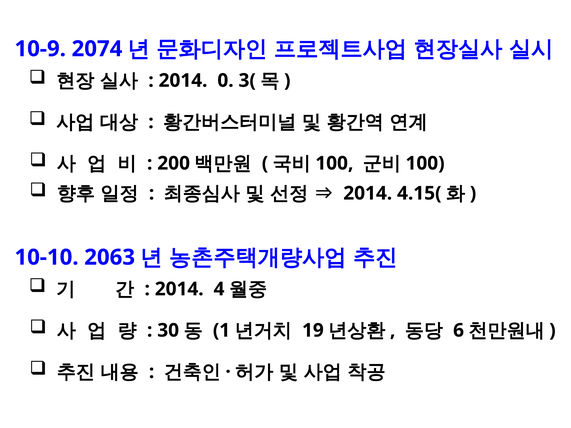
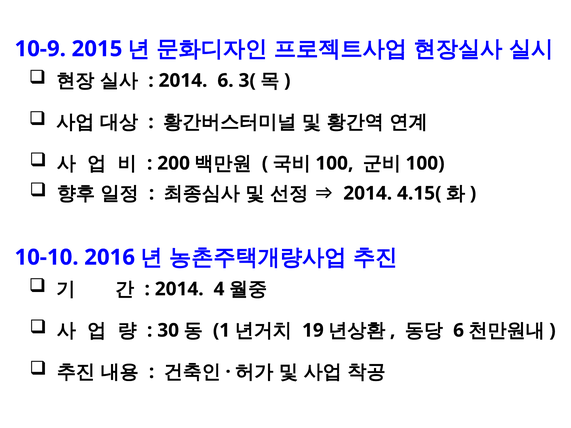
2074: 2074 -> 2015 (97, 49)
2014 0: 0 -> 6 (225, 81)
2063: 2063 -> 2016 (110, 257)
